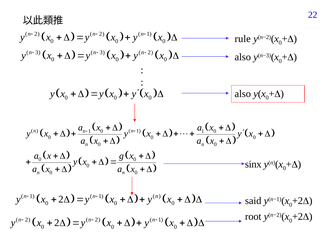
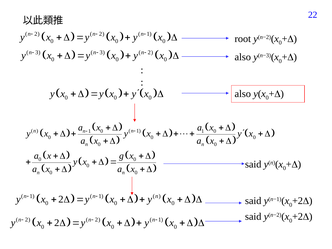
rule: rule -> root (243, 39)
sinx: sinx -> said (253, 164)
root: root -> said (253, 217)
